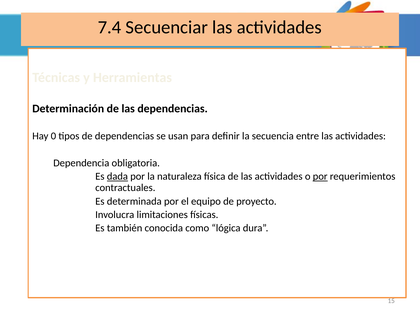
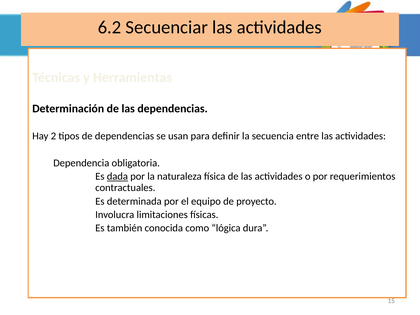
7.4: 7.4 -> 6.2 (110, 27)
0: 0 -> 2 (53, 136)
por underline: present -> none (320, 176)
